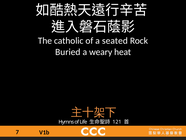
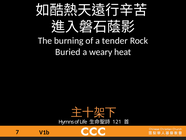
catholic: catholic -> burning (69, 41)
seated: seated -> tender (115, 41)
